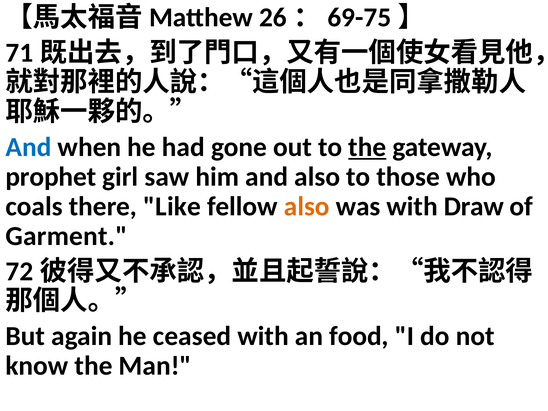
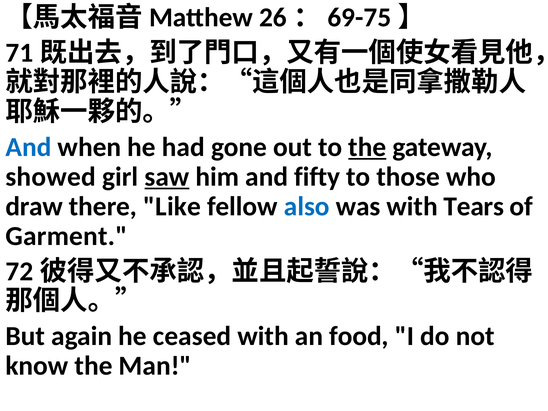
prophet: prophet -> showed (51, 177)
saw underline: none -> present (167, 177)
and also: also -> fifty (317, 177)
coals: coals -> draw (34, 206)
also colour: orange -> blue (307, 206)
Draw: Draw -> Tears (474, 206)
